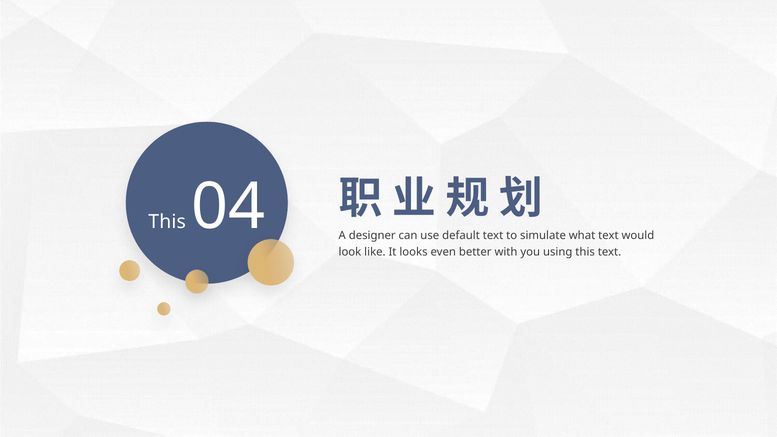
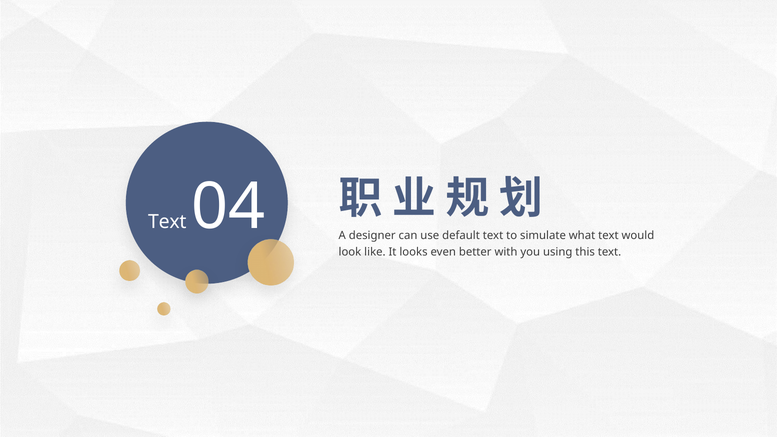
This: This -> Text (167, 222)
